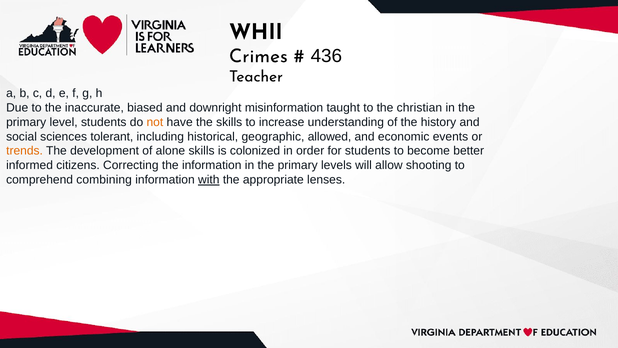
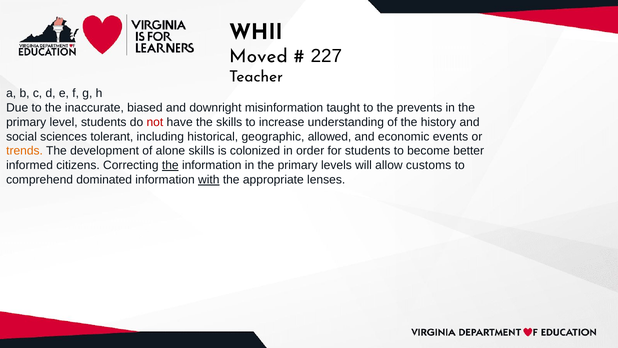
Crimes: Crimes -> Moved (258, 56)
436: 436 -> 227 (326, 56)
christian: christian -> prevents (420, 108)
not colour: orange -> red (155, 122)
the underline: none -> present (170, 165)
shooting: shooting -> customs (429, 165)
combining: combining -> dominated (104, 180)
